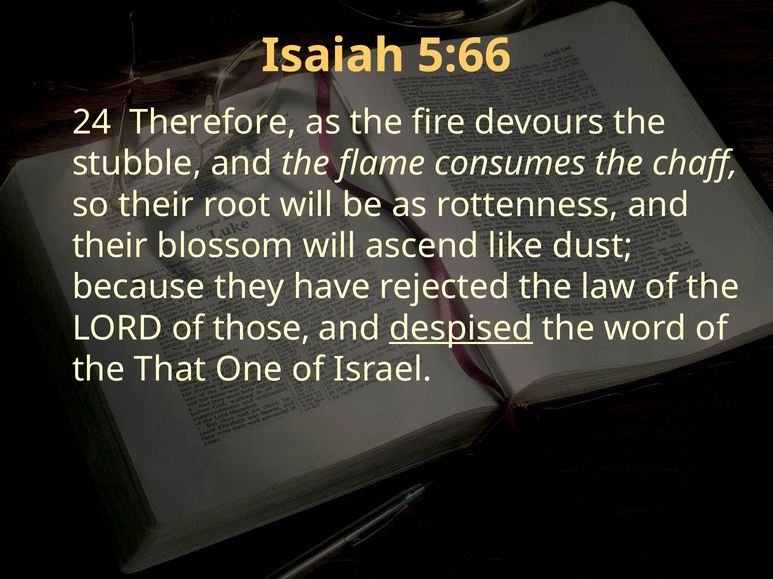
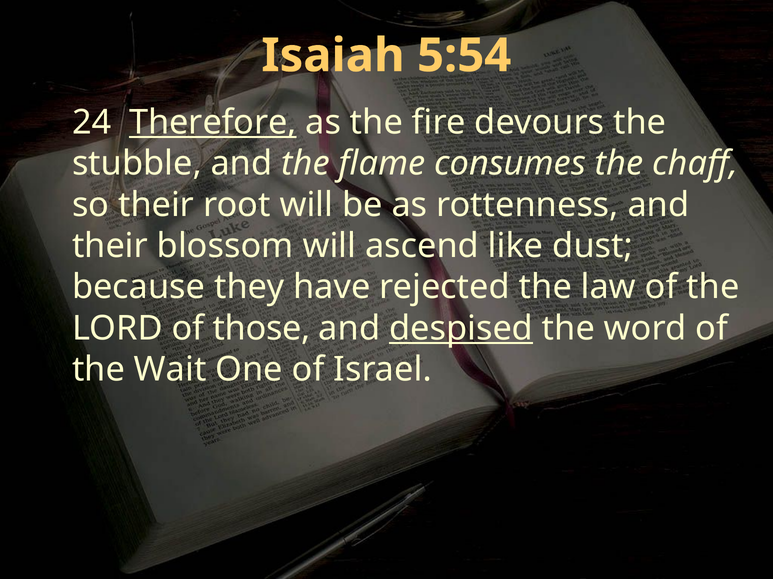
5:66: 5:66 -> 5:54 (464, 56)
Therefore underline: none -> present (213, 123)
That: That -> Wait (170, 370)
